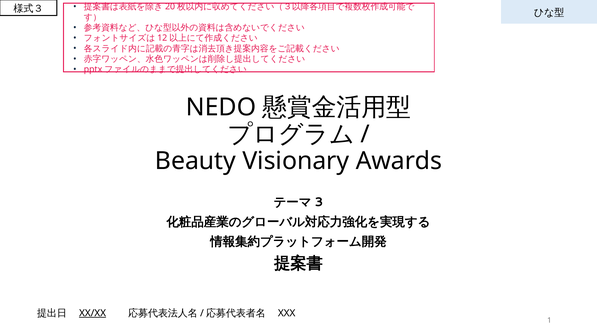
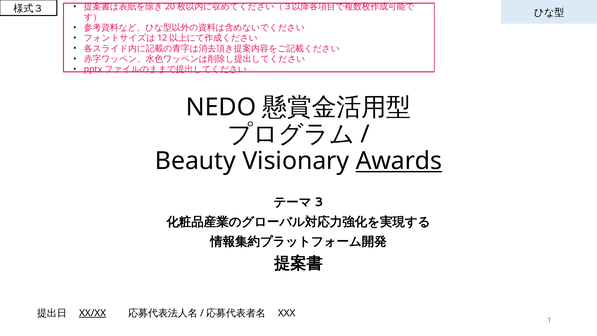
Awards underline: none -> present (399, 161)
